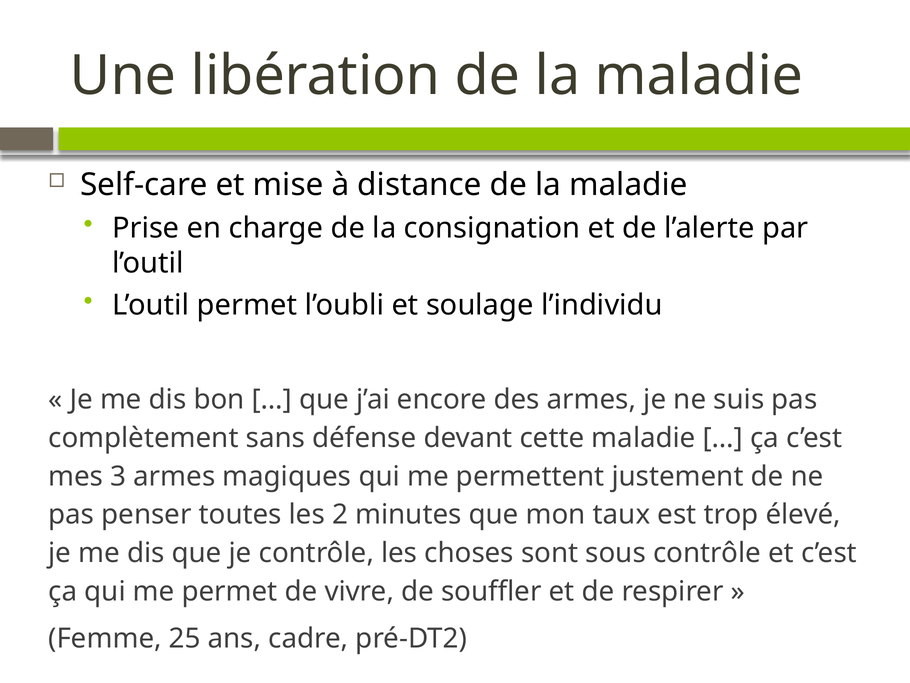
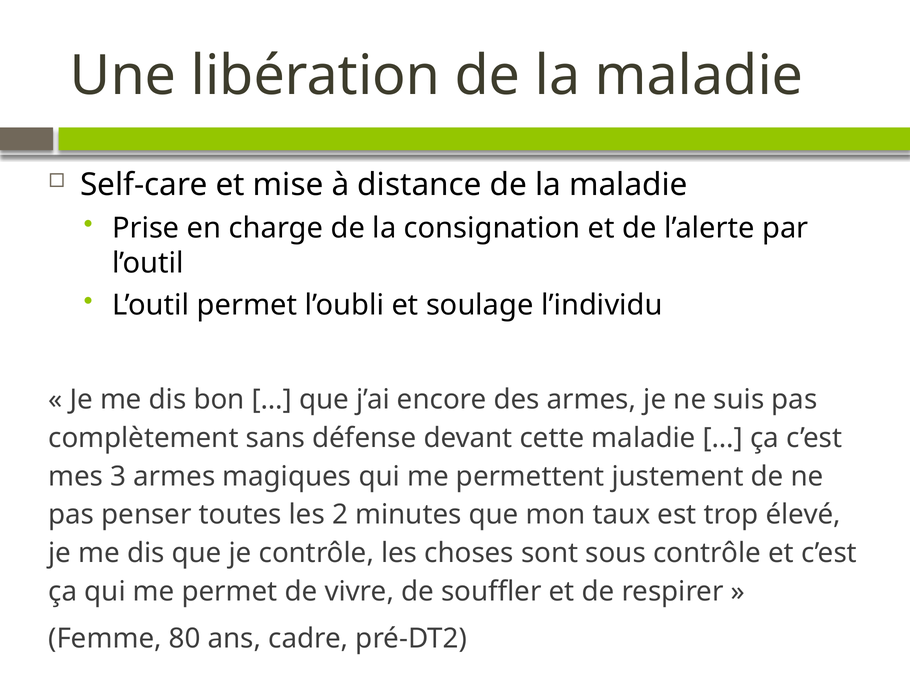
25: 25 -> 80 (185, 638)
